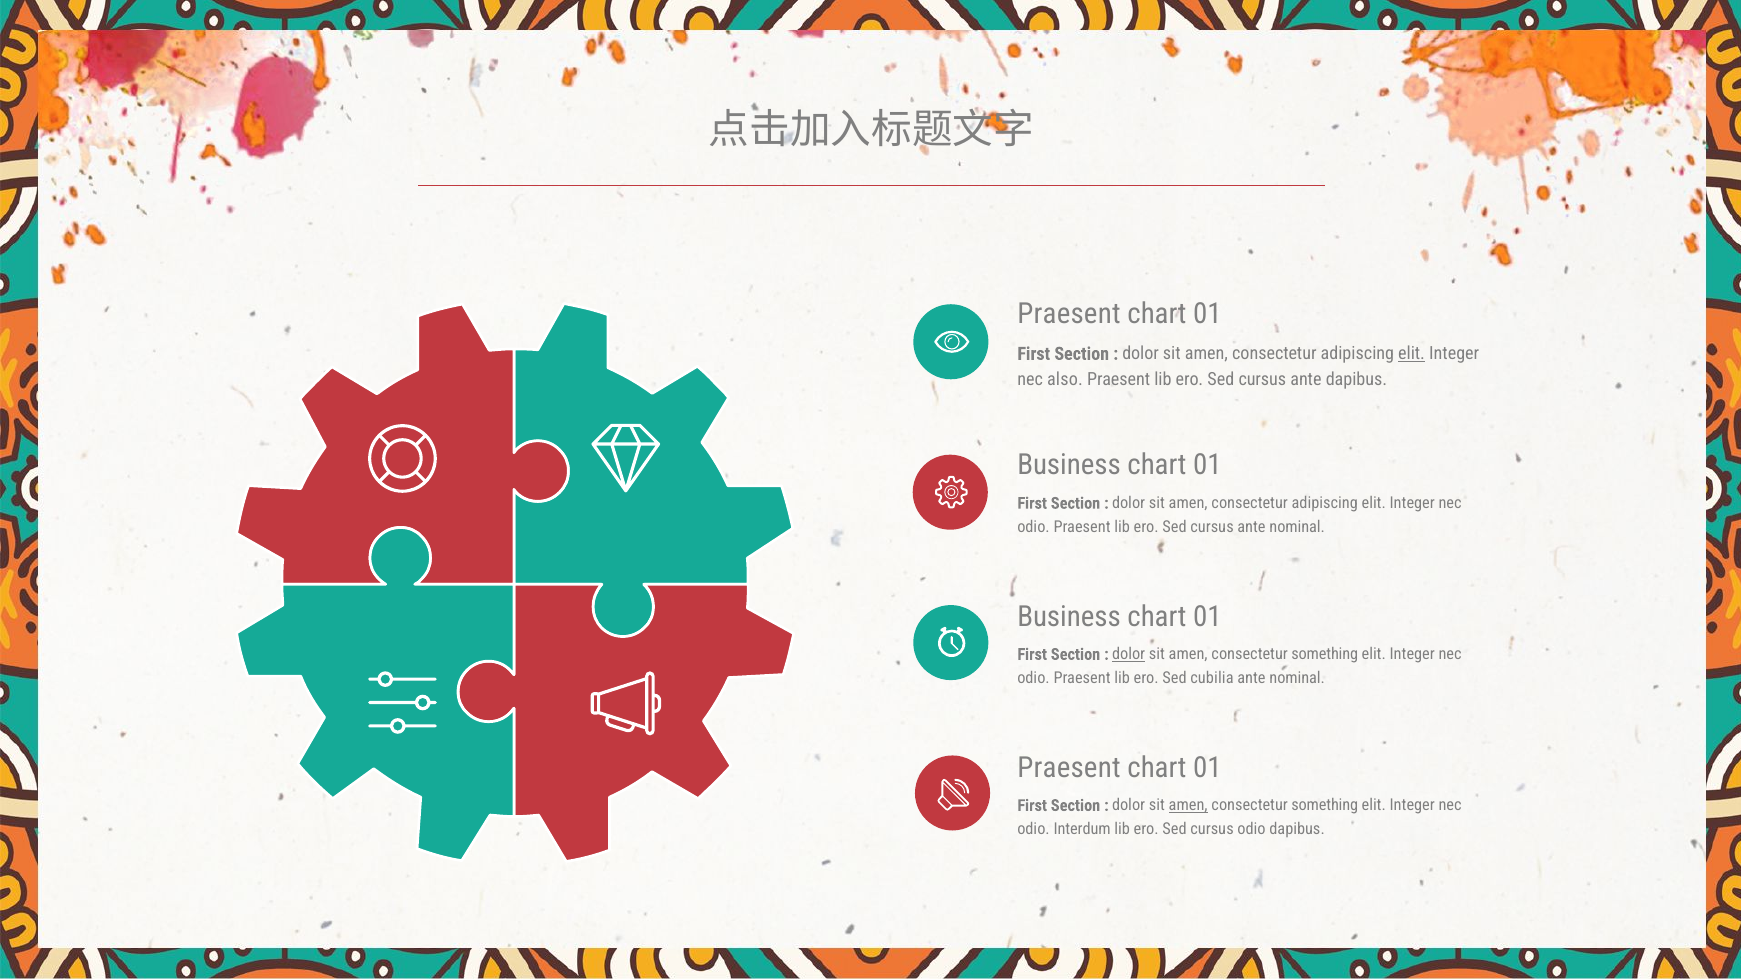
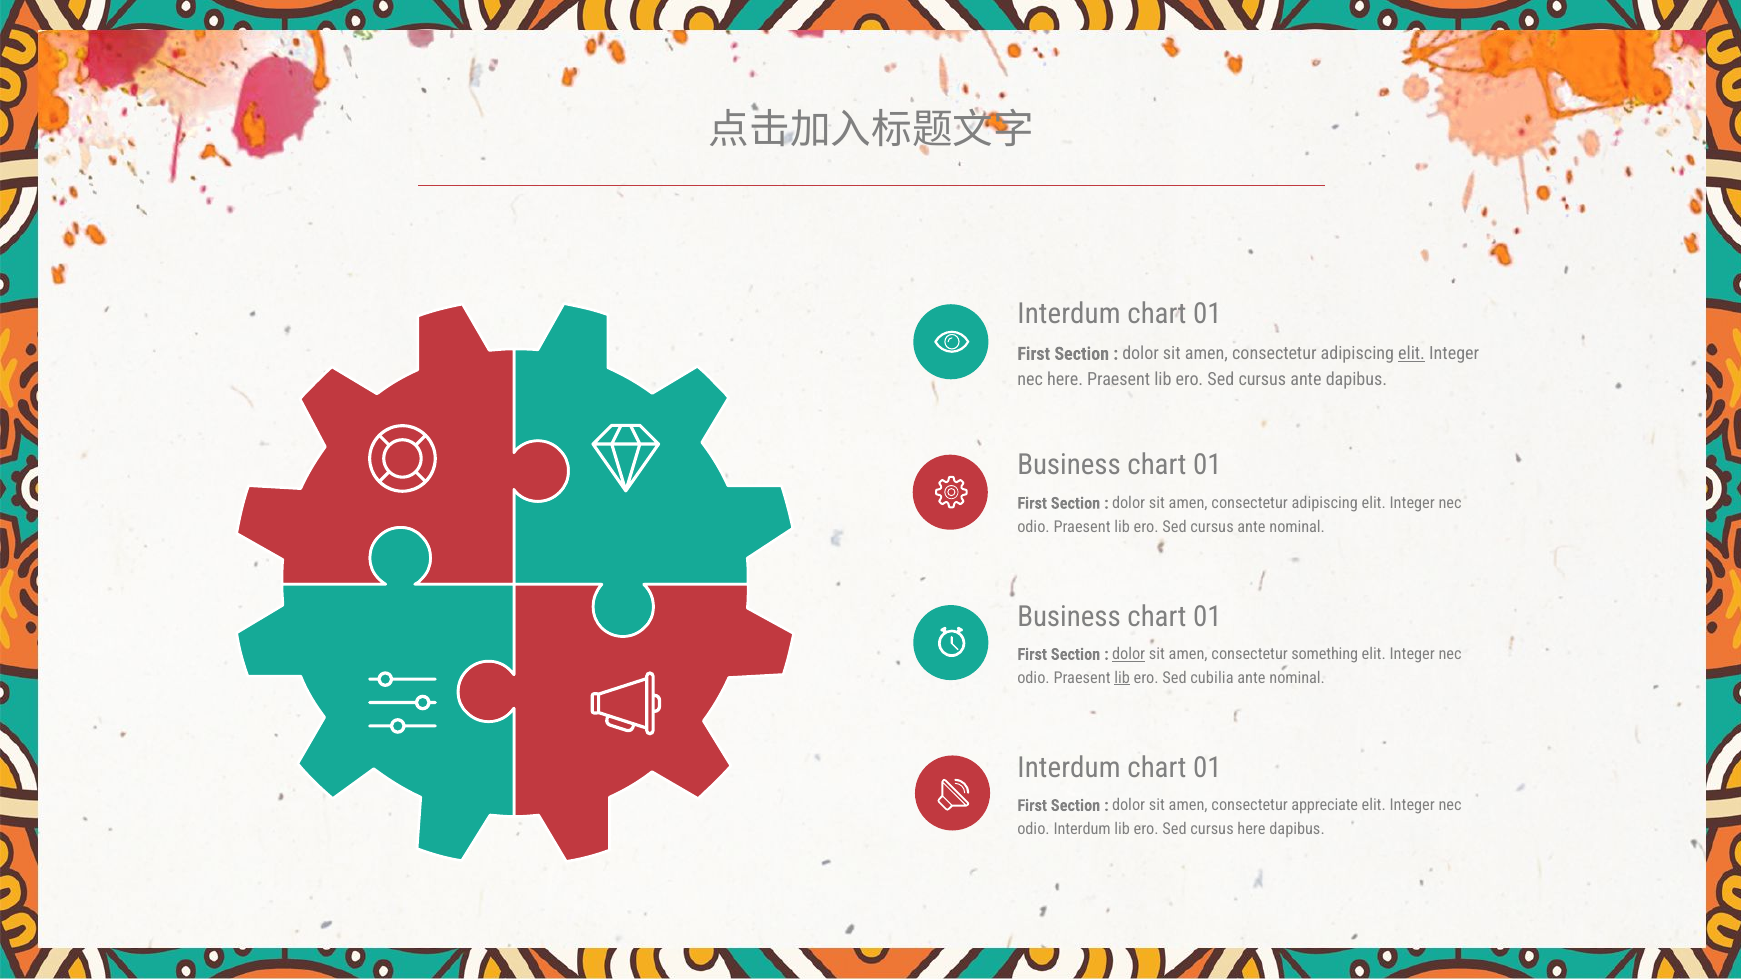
Praesent: Praesent -> Interdum (1069, 314)
nec also: also -> here (1065, 380)
lib underline: none -> present (1122, 678)
Praesent: Praesent -> Interdum (1069, 768)
amen underline: present -> none (1188, 806)
something: something -> appreciate (1325, 806)
cursus odio: odio -> here (1251, 830)
